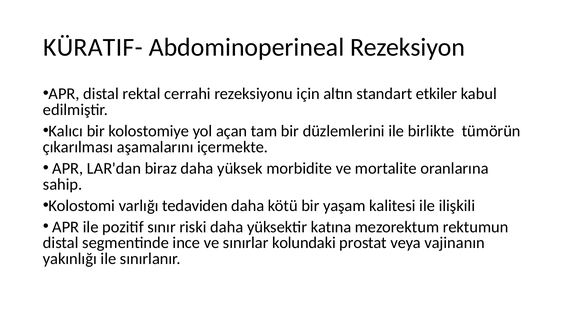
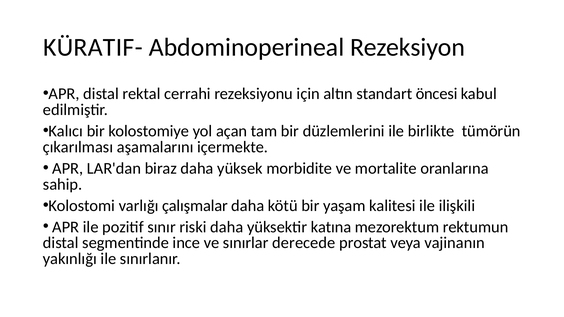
etkiler: etkiler -> öncesi (437, 94)
tedaviden: tedaviden -> çalışmalar (195, 206)
kolundaki: kolundaki -> derecede (304, 243)
